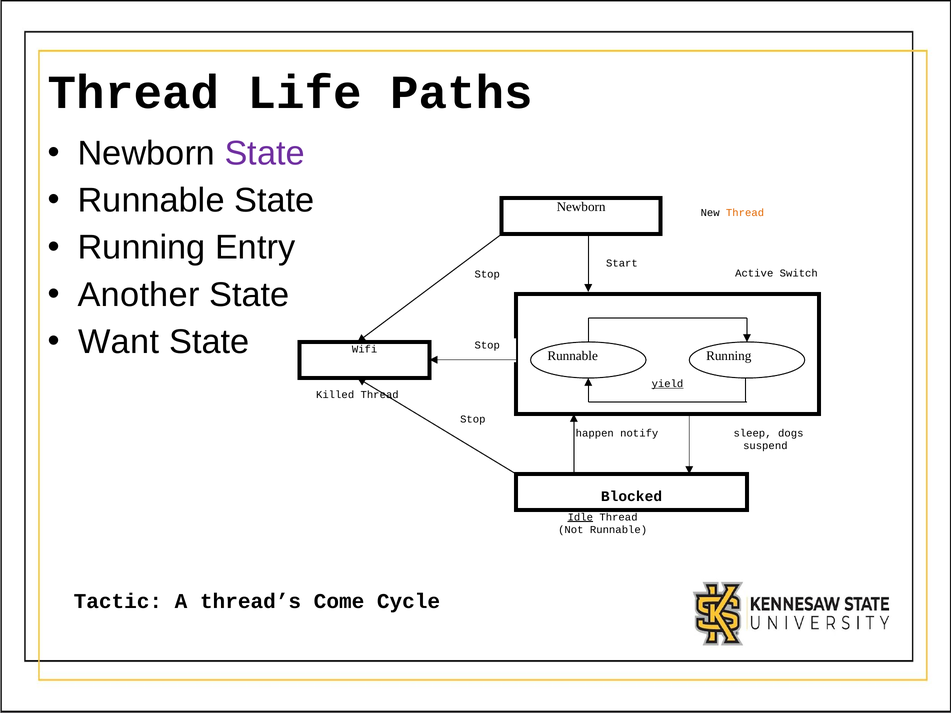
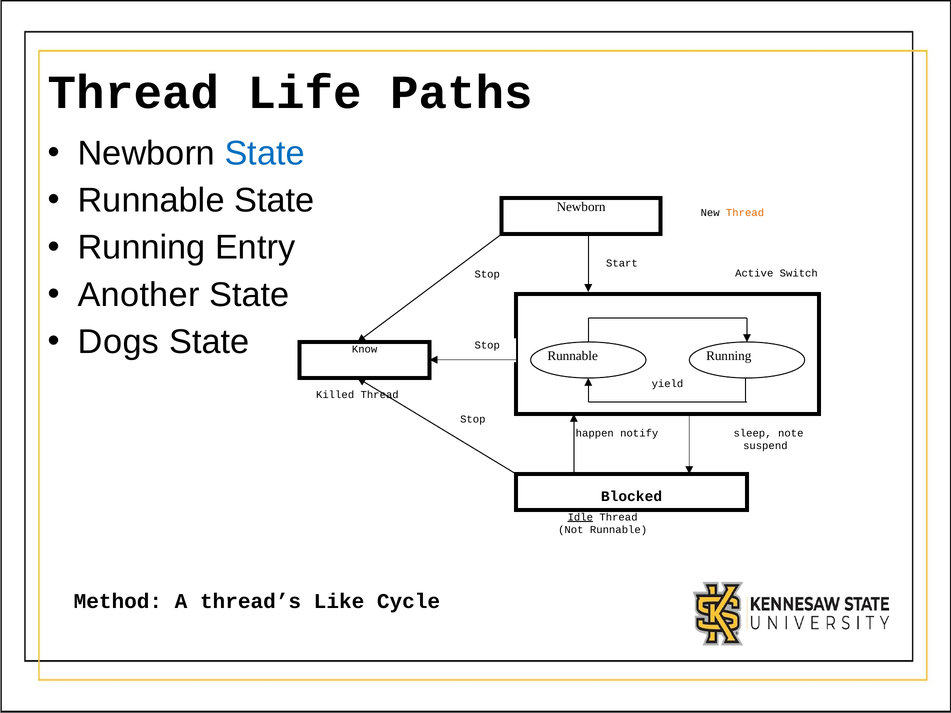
State colour: purple -> blue (265, 153)
Want: Want -> Dogs (119, 342)
Wifi: Wifi -> Know (365, 349)
yield underline: present -> none (667, 384)
dogs: dogs -> note (791, 433)
Tactic: Tactic -> Method (118, 601)
Come: Come -> Like (339, 601)
